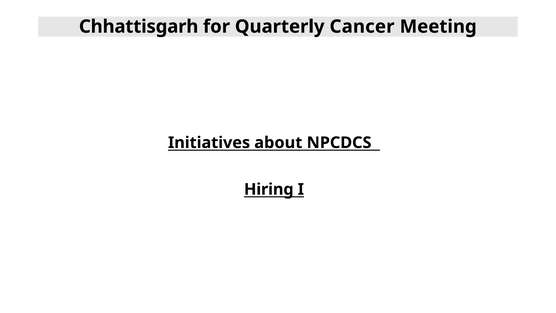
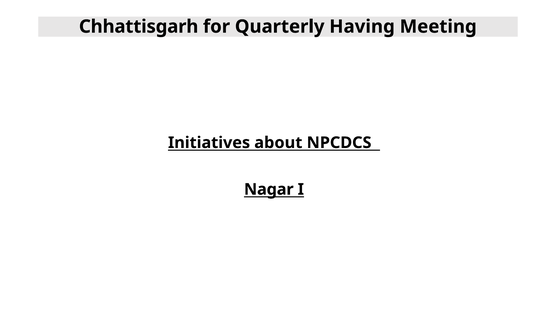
Cancer: Cancer -> Having (362, 27)
Hiring: Hiring -> Nagar (269, 189)
